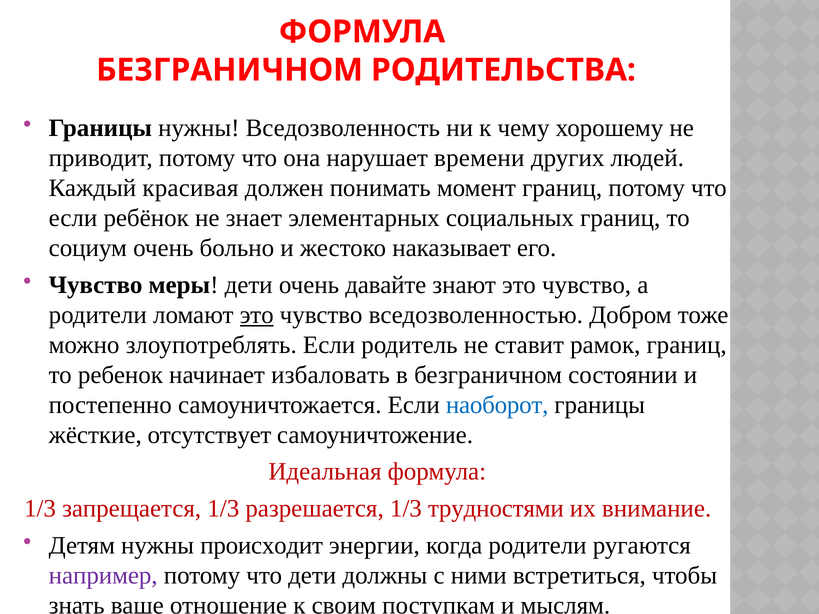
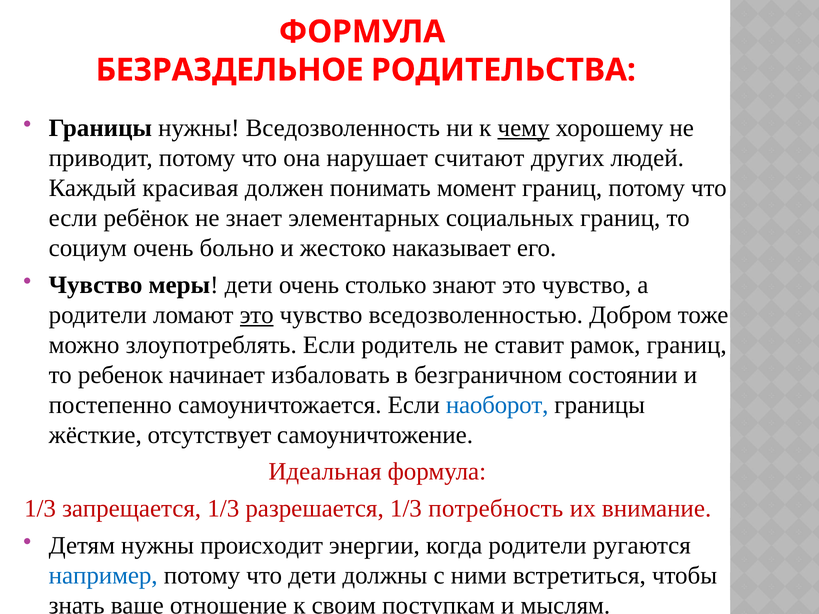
БЕЗГРАНИЧНОМ: БЕЗГРАНИЧНОМ -> БЕЗРАЗДЕЛЬНОЕ (230, 70)
чему underline: none -> present (524, 128)
времени: времени -> считают (479, 158)
давайте: давайте -> столько (386, 285)
трудностями: трудностями -> потребность (496, 509)
например colour: purple -> blue (103, 576)
